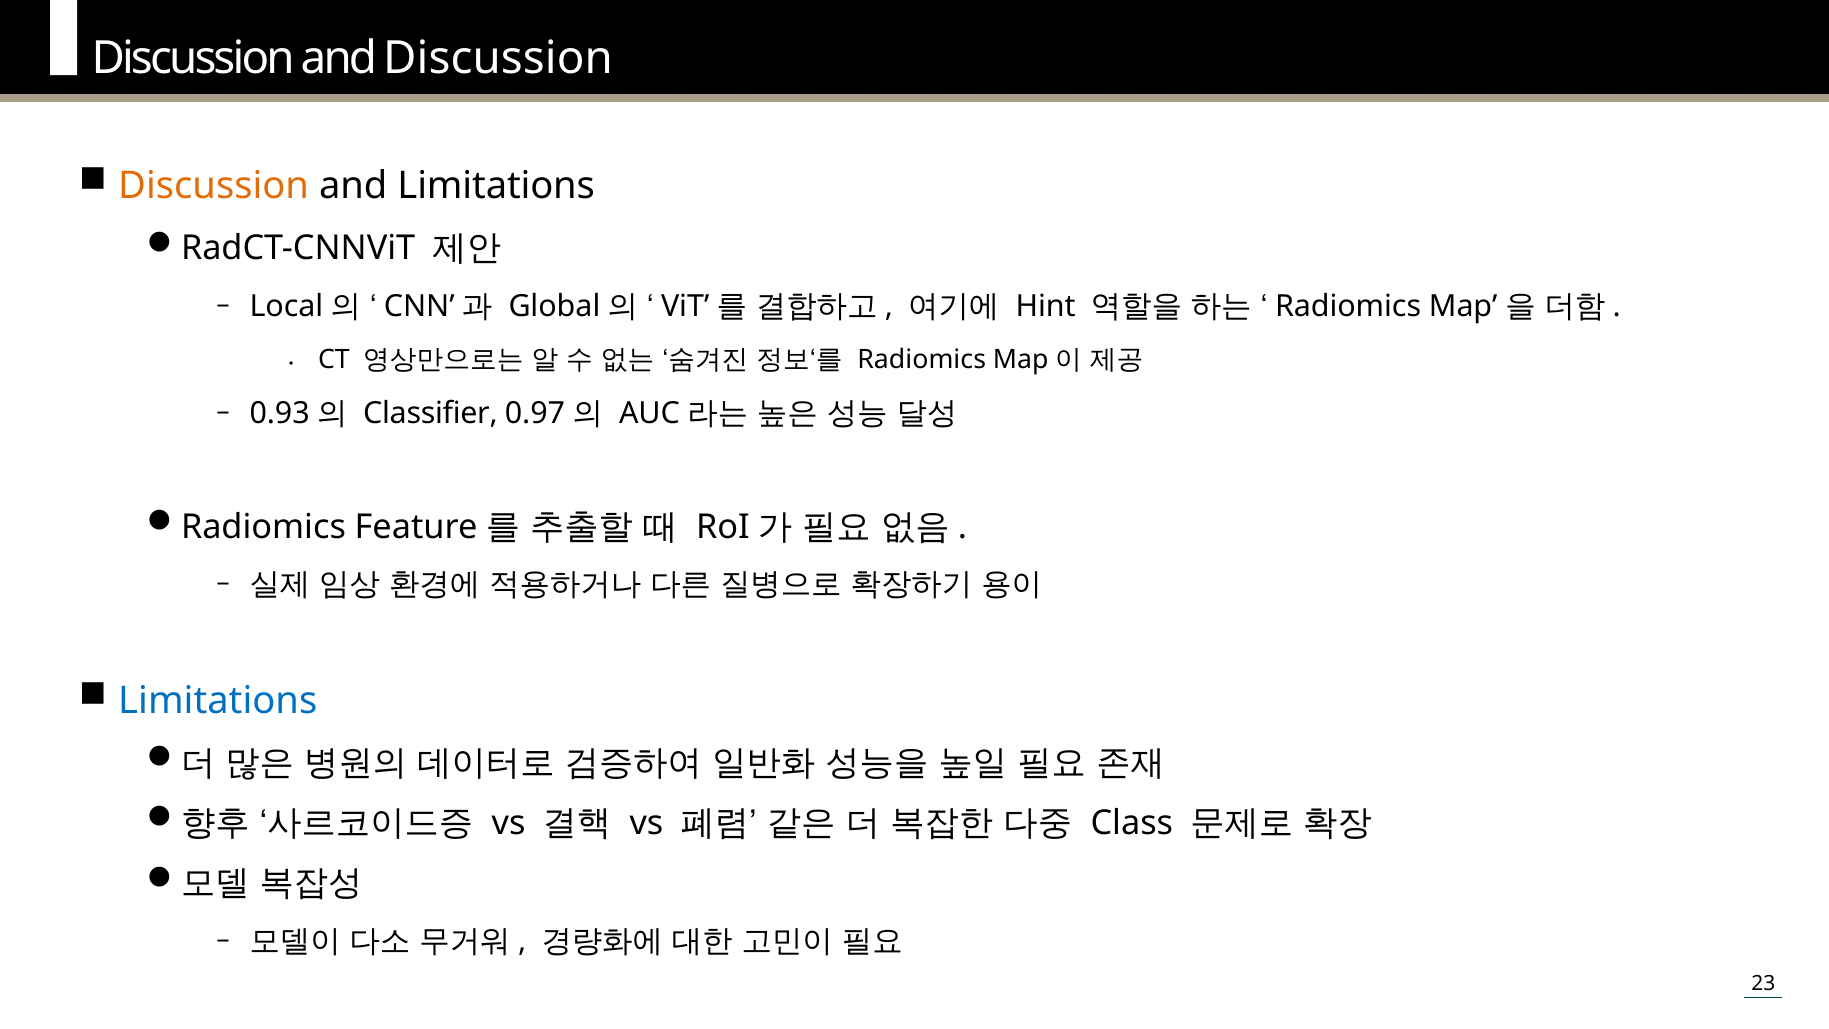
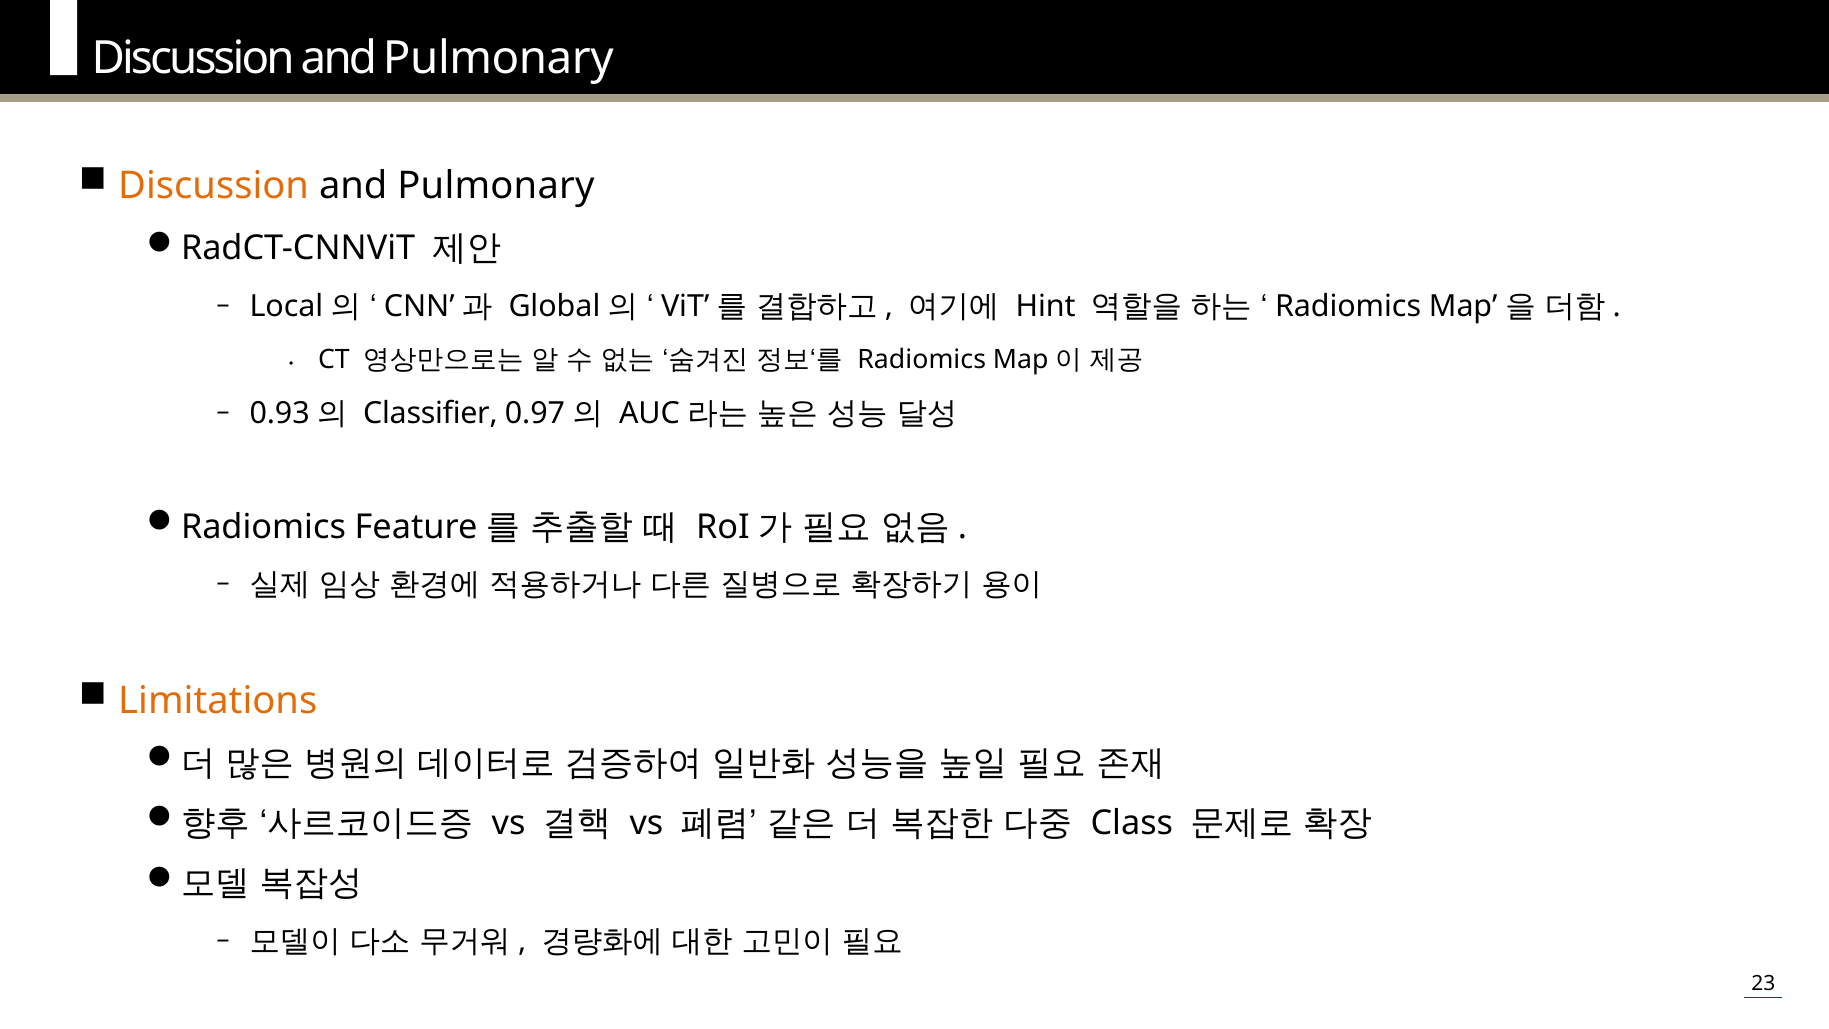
Discussion: Discussion -> Pulmonary (498, 58)
Limitations: Limitations -> Pulmonary (496, 186)
Limitations colour: blue -> orange (218, 701)
